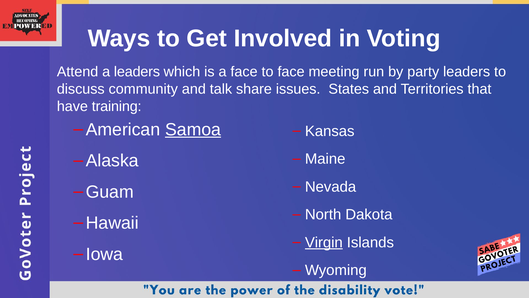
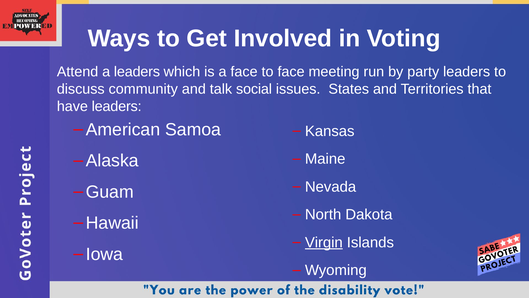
share: share -> social (254, 89)
have training: training -> leaders (117, 106)
Samoa underline: present -> none (193, 130)
